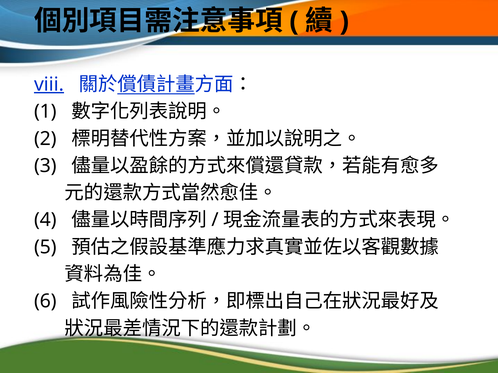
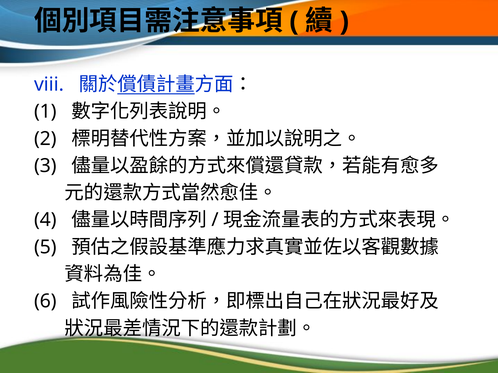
viii underline: present -> none (49, 85)
